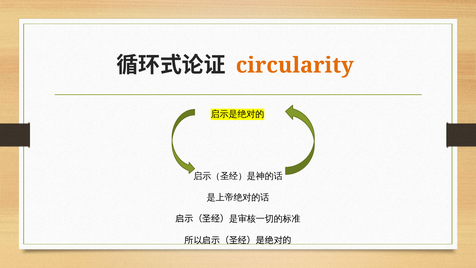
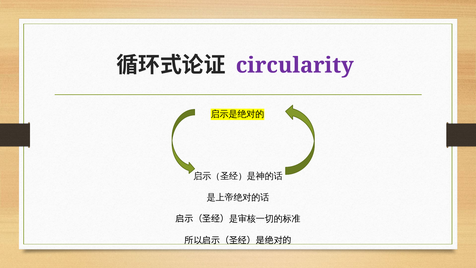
circularity colour: orange -> purple (295, 65)
